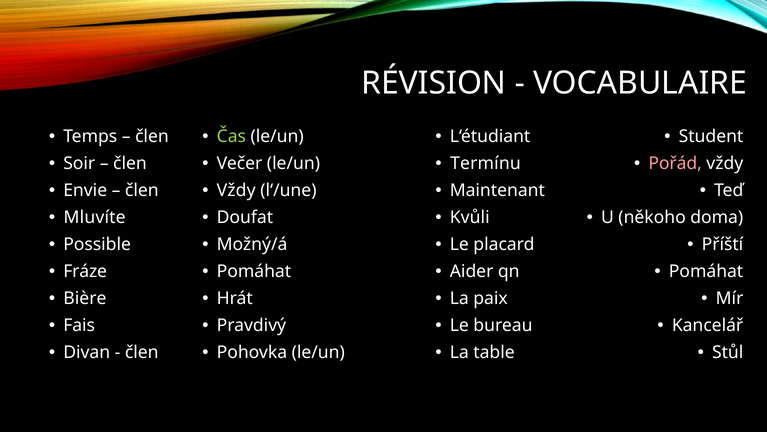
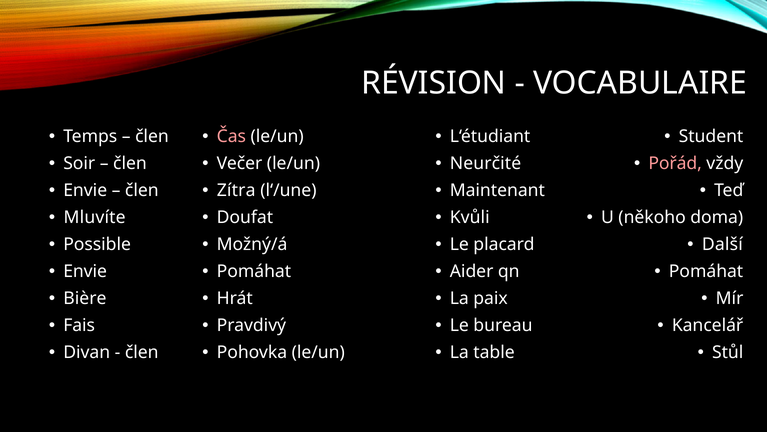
Čas colour: light green -> pink (231, 136)
Termínu: Termínu -> Neurčité (486, 163)
Vždy: Vždy -> Zítra (236, 190)
Příští: Příští -> Další (722, 244)
Fráze: Fráze -> Envie (85, 271)
